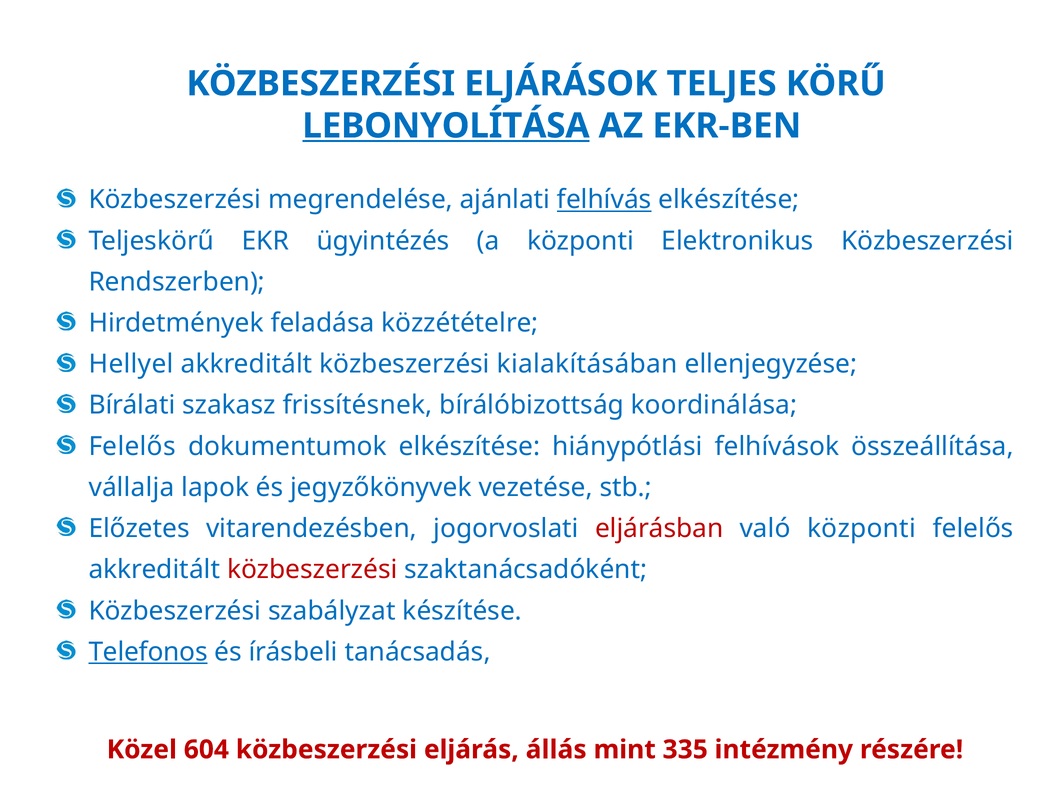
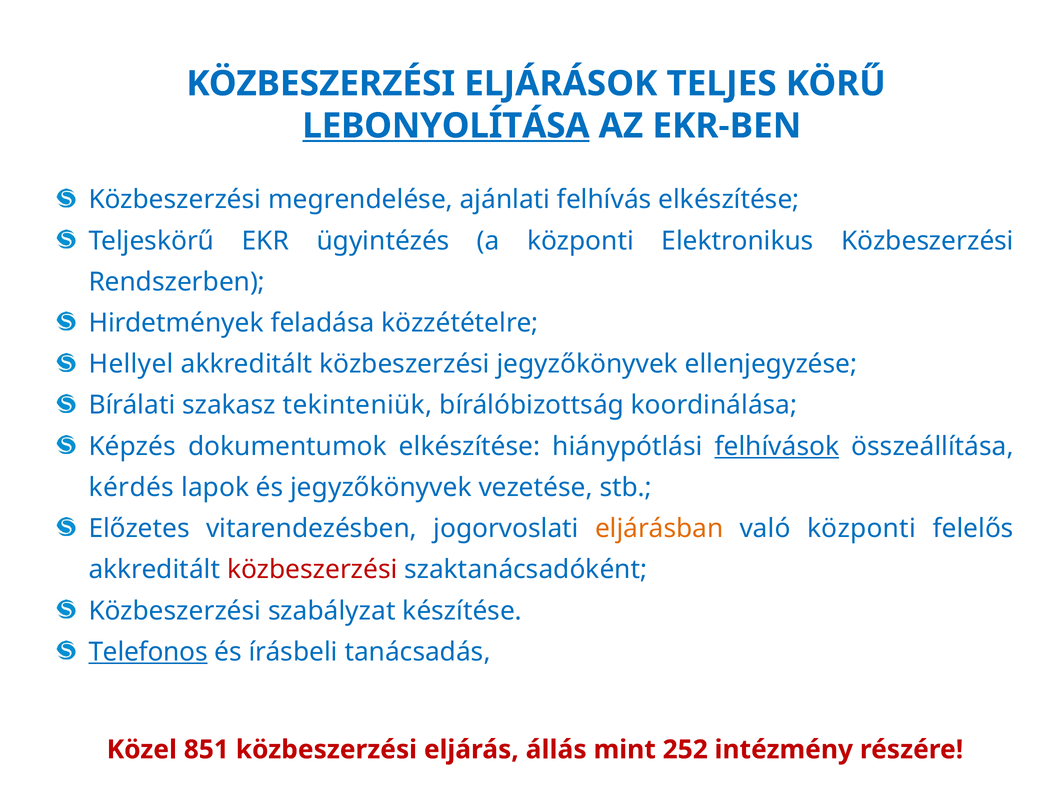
felhívás underline: present -> none (604, 200)
közbeszerzési kialakításában: kialakításában -> jegyzőkönyvek (587, 364)
frissítésnek: frissítésnek -> tekinteniük (357, 405)
Felelős: Felelős -> Képzés (132, 446)
felhívások underline: none -> present (777, 446)
vállalja: vállalja -> kérdés (131, 487)
eljárásban colour: red -> orange (659, 528)
604: 604 -> 851 (206, 749)
335: 335 -> 252 (685, 749)
